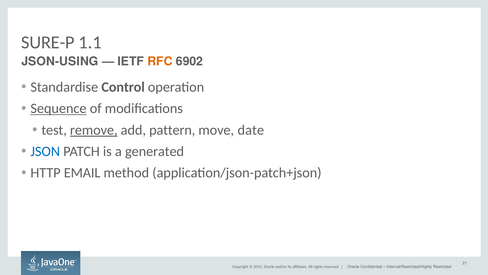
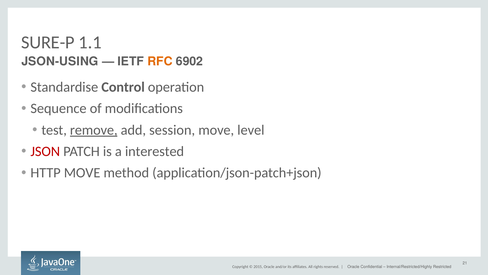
Sequence underline: present -> none (58, 108)
pattern: pattern -> session (172, 130)
date: date -> level (251, 130)
JSON colour: blue -> red (45, 151)
generated: generated -> interested (155, 151)
HTTP EMAIL: EMAIL -> MOVE (82, 173)
